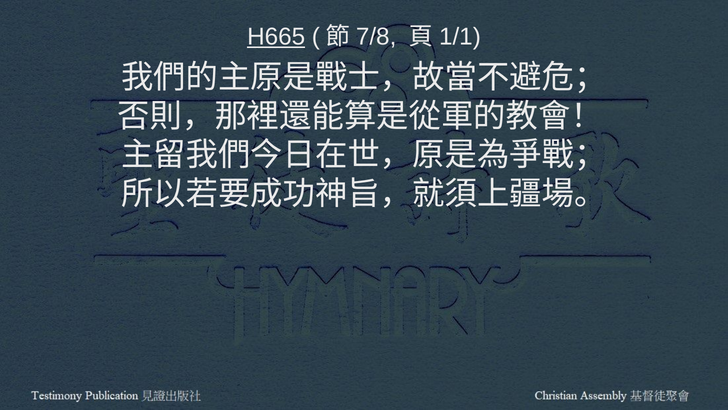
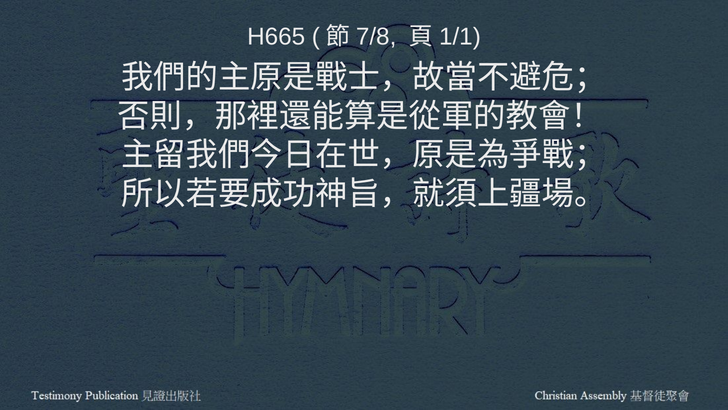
H665 underline: present -> none (276, 37)
